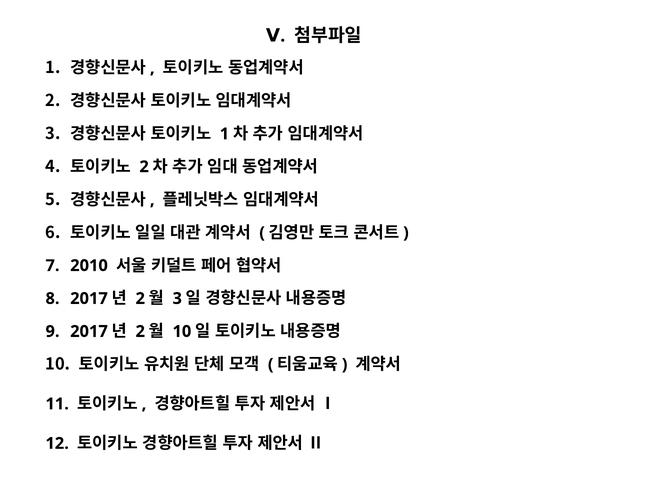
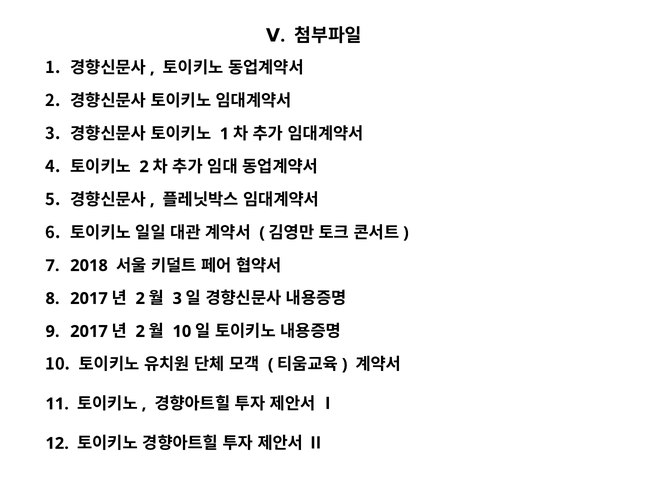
2010: 2010 -> 2018 (89, 266)
